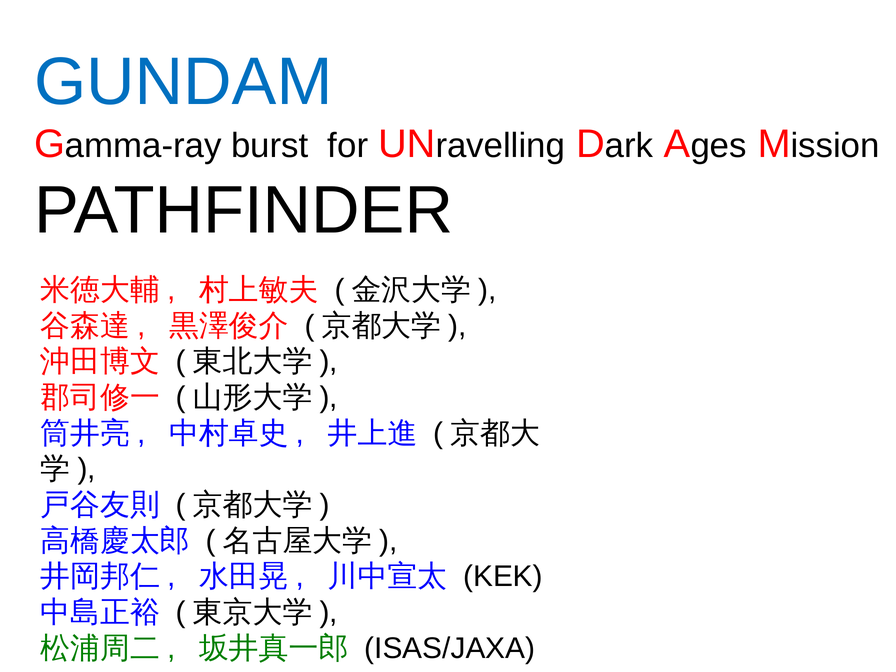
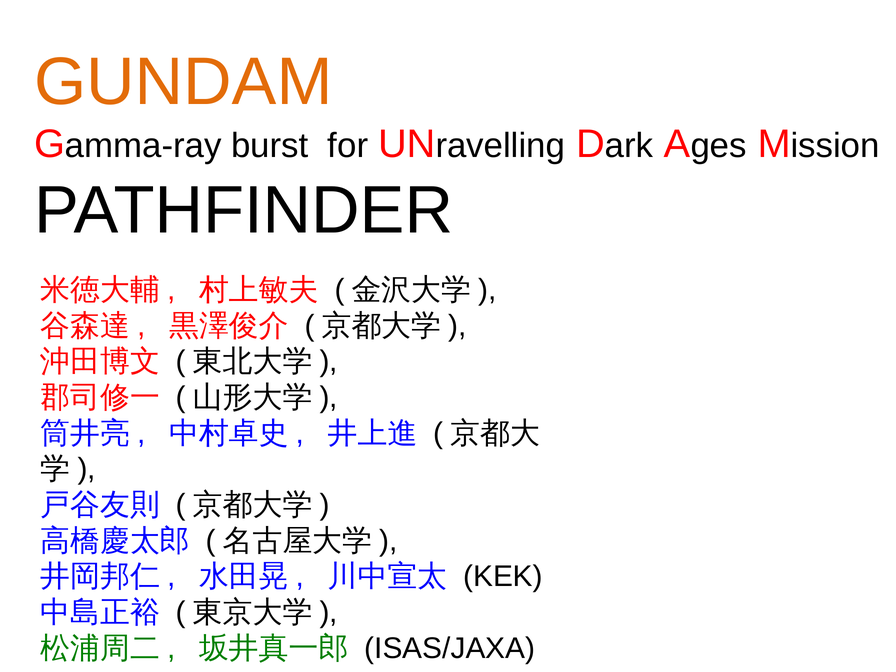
GUNDAM colour: blue -> orange (183, 82)
